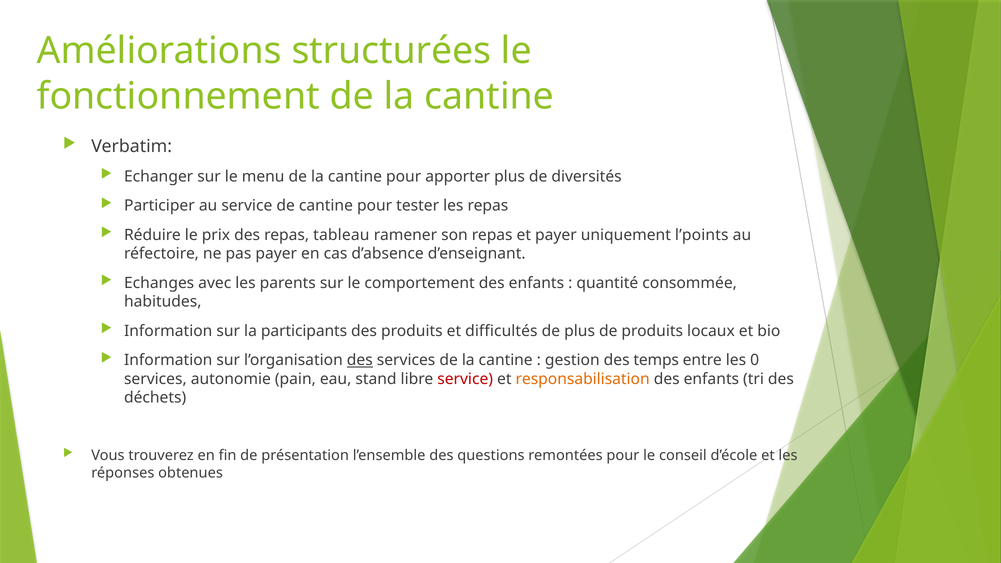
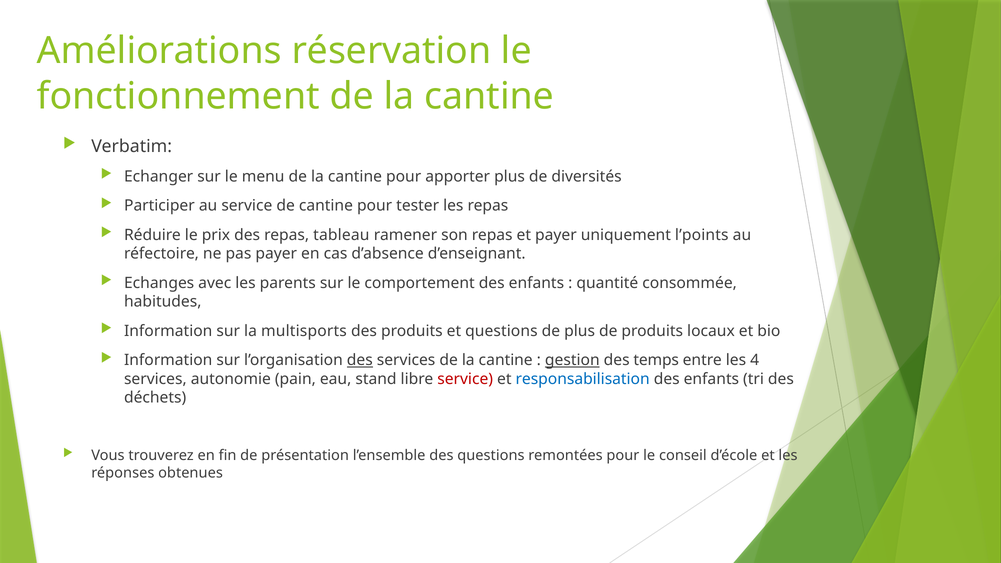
structurées: structurées -> réservation (391, 51)
participants: participants -> multisports (304, 331)
et difficultés: difficultés -> questions (501, 331)
gestion underline: none -> present (572, 360)
0: 0 -> 4 (755, 360)
responsabilisation colour: orange -> blue (583, 379)
